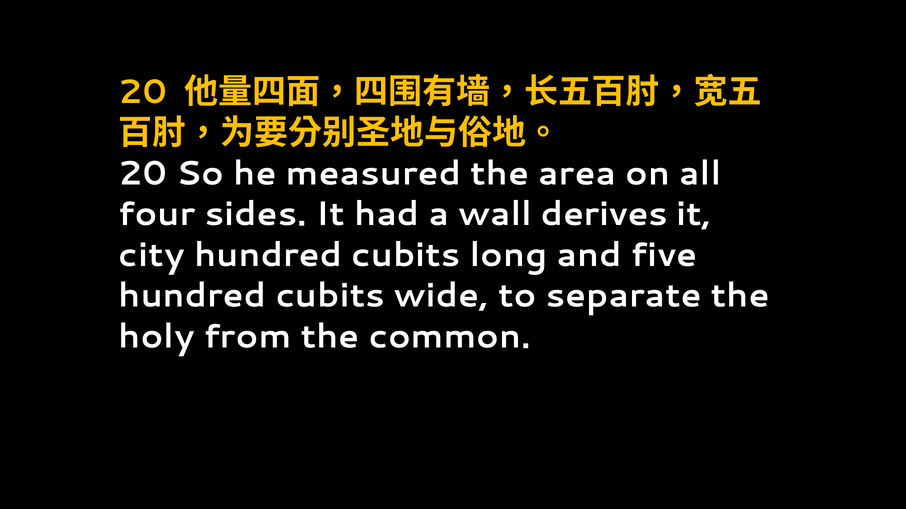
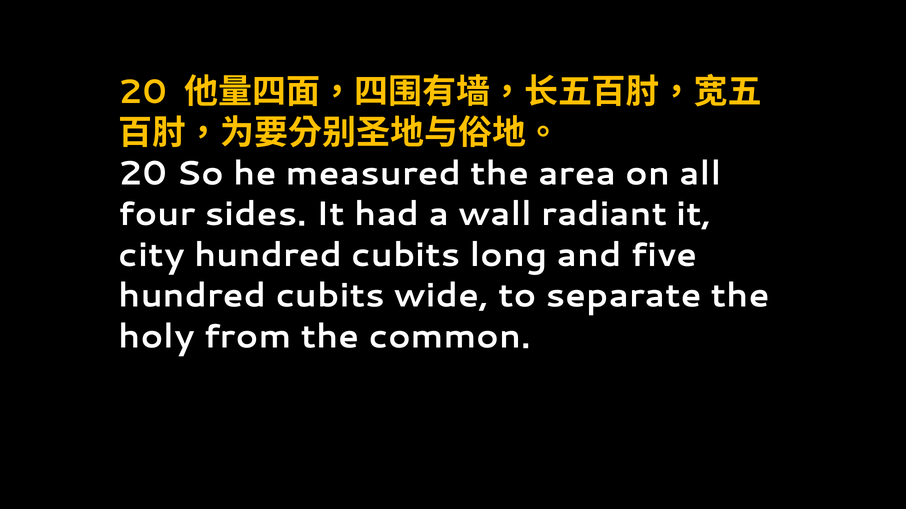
derives: derives -> radiant (604, 215)
